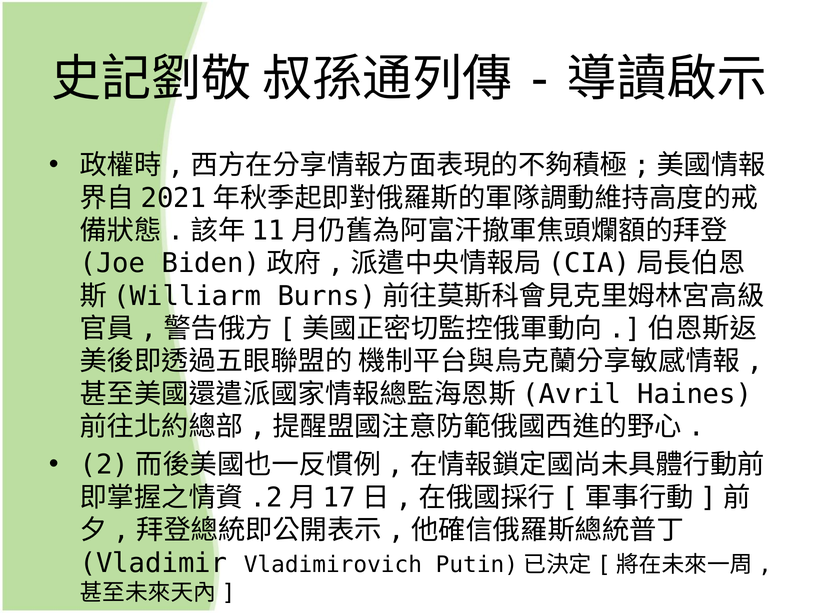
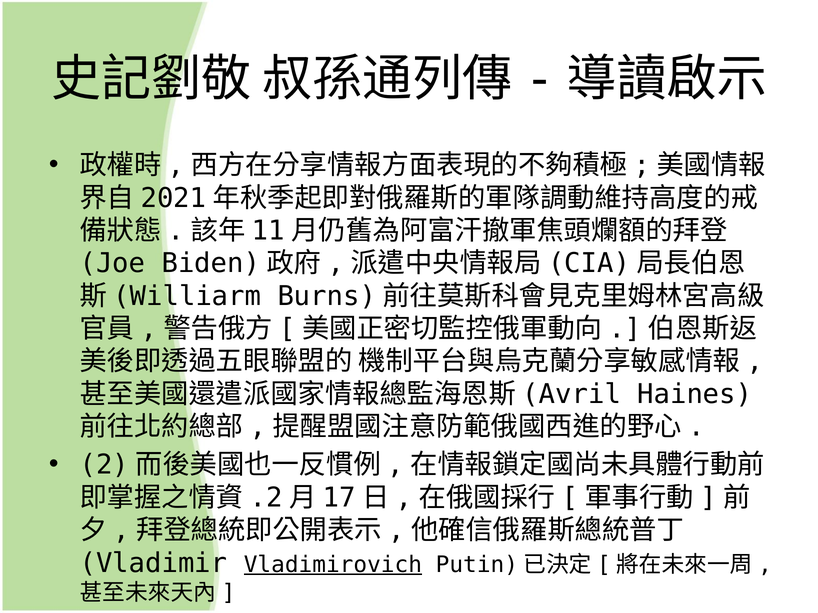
Vladimirovich underline: none -> present (333, 565)
